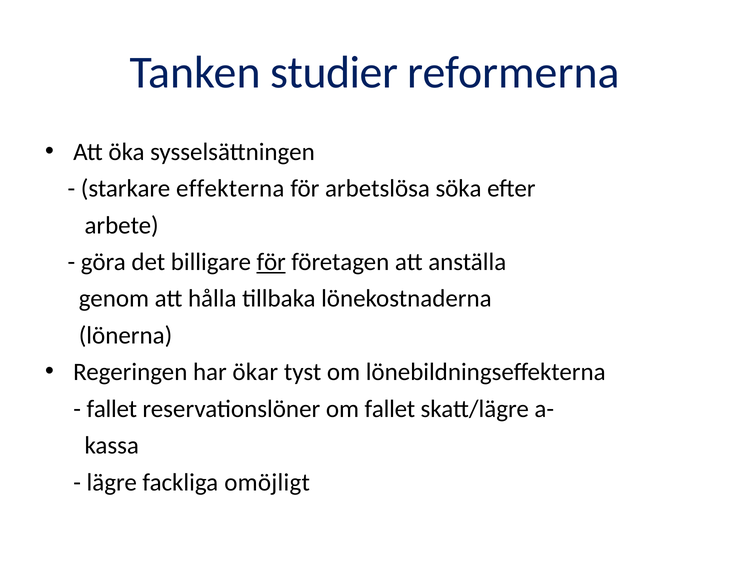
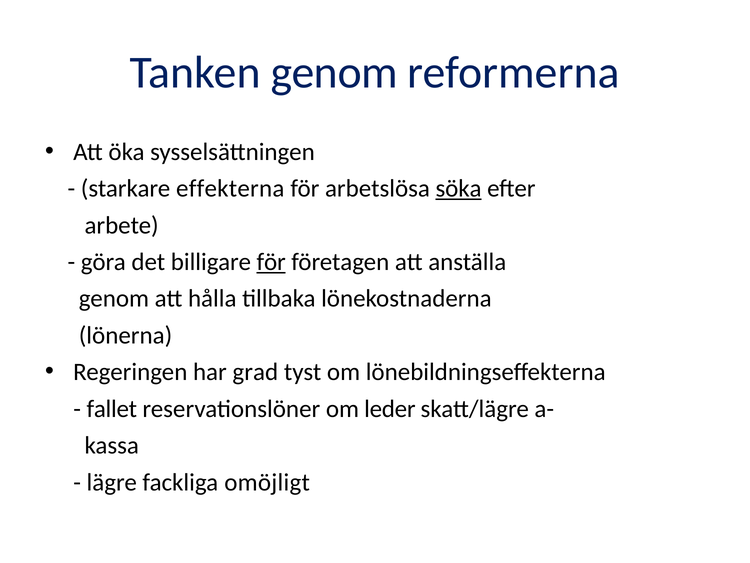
Tanken studier: studier -> genom (334, 73)
söka underline: none -> present (459, 188)
ökar: ökar -> grad (255, 372)
om fallet: fallet -> leder (390, 408)
